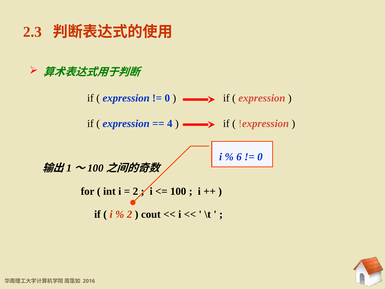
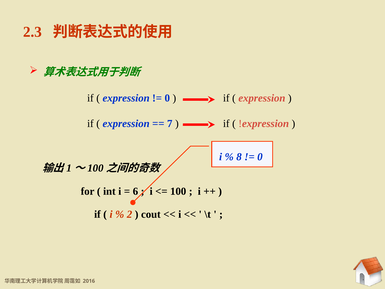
4: 4 -> 7 (170, 124)
6: 6 -> 8 (239, 157)
2: 2 -> 6 (135, 191)
